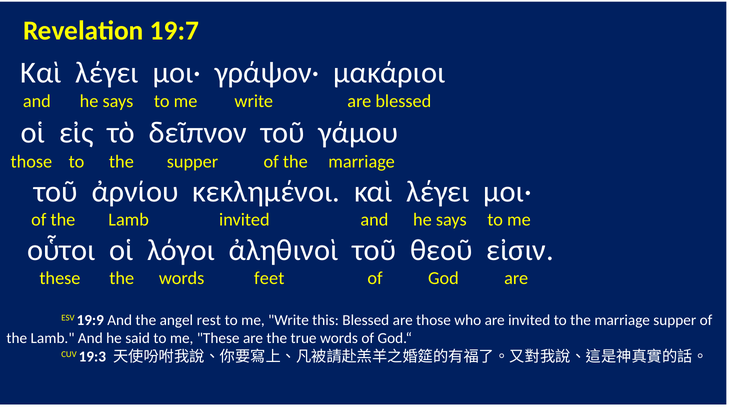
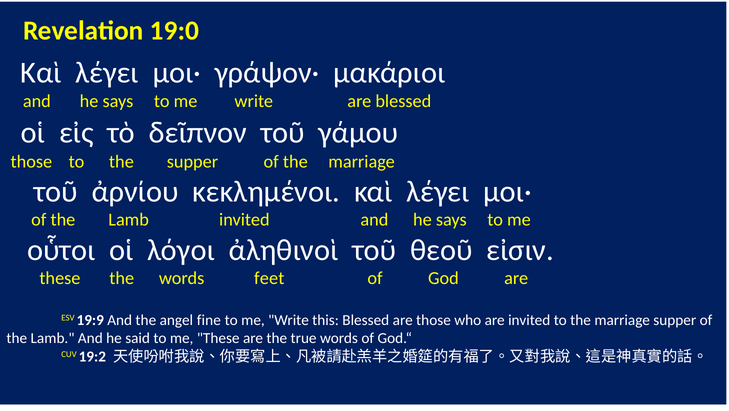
19:7: 19:7 -> 19:0 (174, 31)
rest: rest -> fine (209, 320)
19:3: 19:3 -> 19:2 (92, 357)
